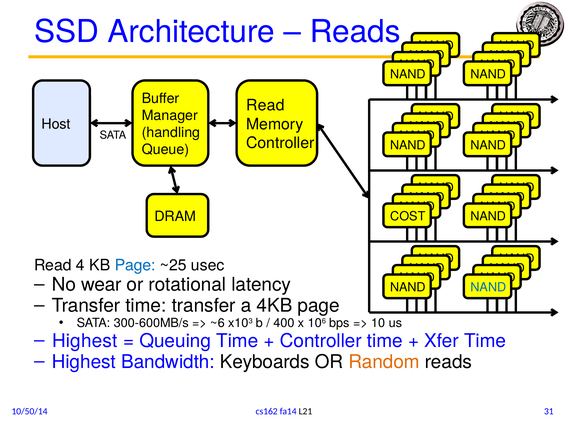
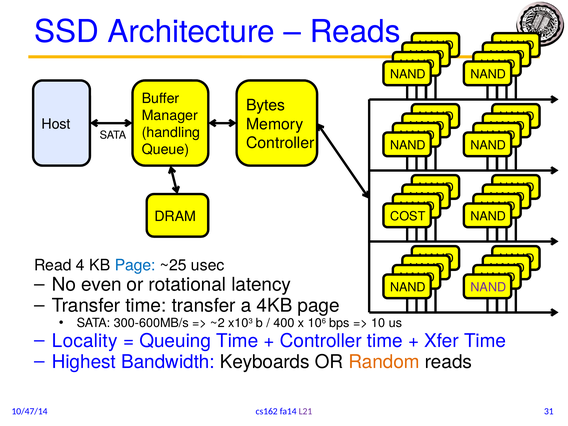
Read: Read -> Bytes (266, 105)
wear: wear -> even (101, 285)
NAND colour: blue -> purple (488, 287)
~6: ~6 -> ~2 (218, 323)
Highest: Highest -> Locality (85, 341)
L21 colour: black -> purple (305, 411)
10/50/14: 10/50/14 -> 10/47/14 (30, 412)
